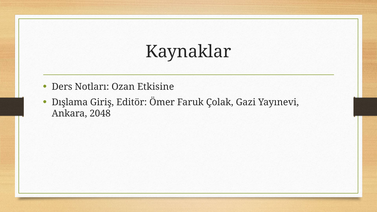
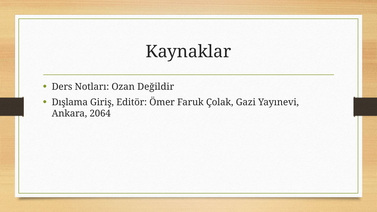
Etkisine: Etkisine -> Değildir (156, 87)
2048: 2048 -> 2064 (100, 114)
